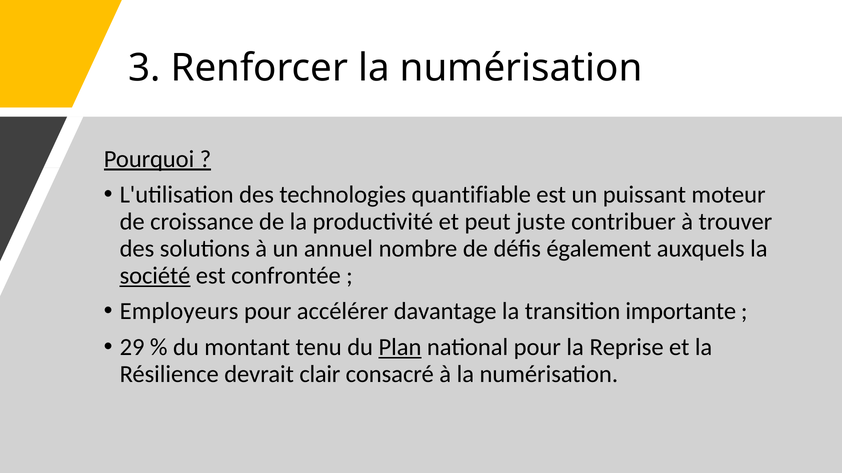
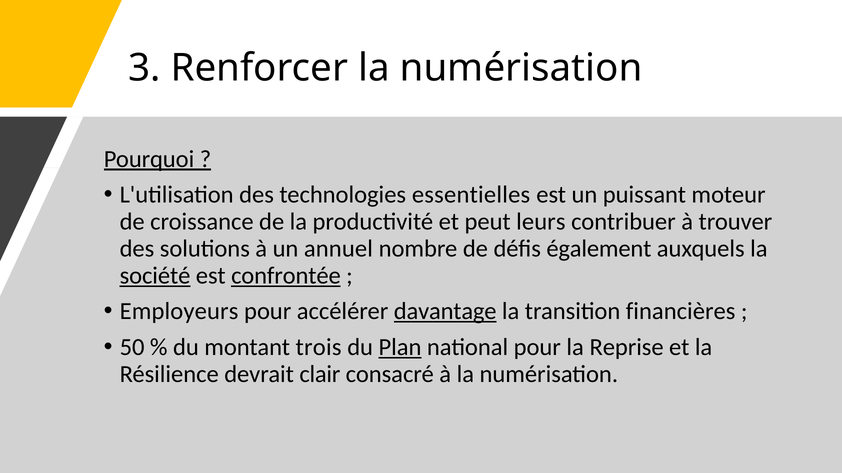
quantifiable: quantifiable -> essentielles (471, 195)
juste: juste -> leurs (541, 222)
confrontée underline: none -> present (286, 276)
davantage underline: none -> present (445, 312)
importante: importante -> financières (681, 312)
29: 29 -> 50 (132, 348)
tenu: tenu -> trois (319, 348)
